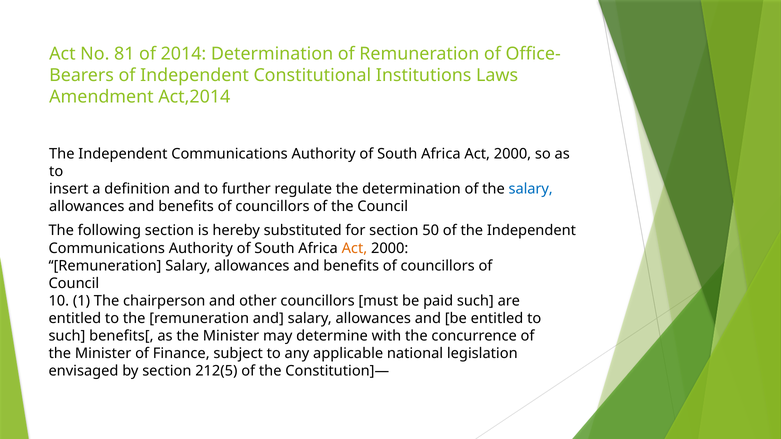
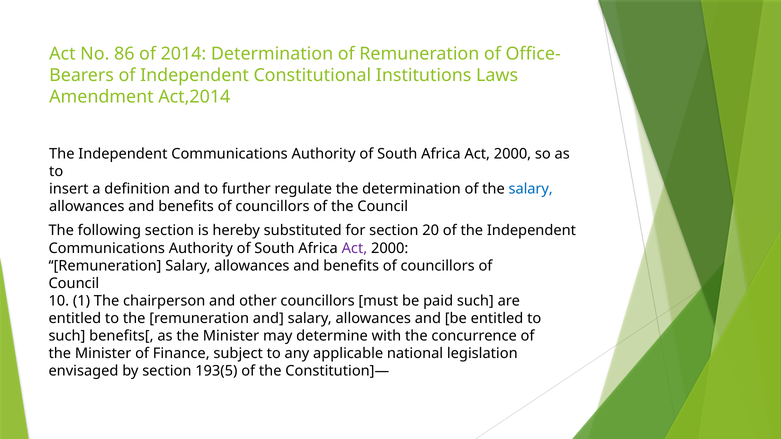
81: 81 -> 86 (124, 54)
50: 50 -> 20 (431, 231)
Act colour: orange -> purple (354, 248)
212(5: 212(5 -> 193(5 (216, 371)
